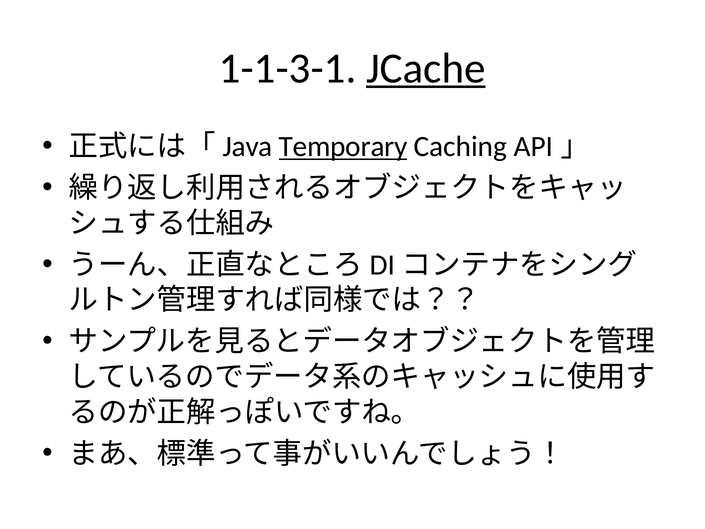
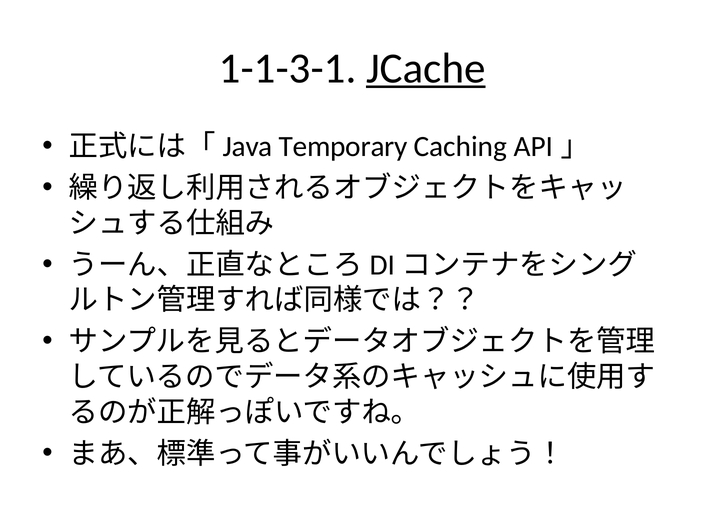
Temporary underline: present -> none (343, 147)
